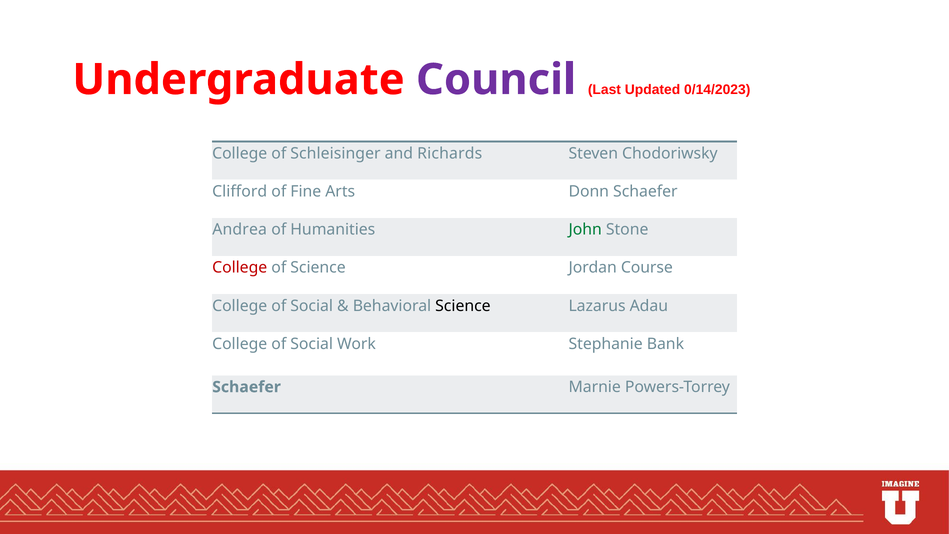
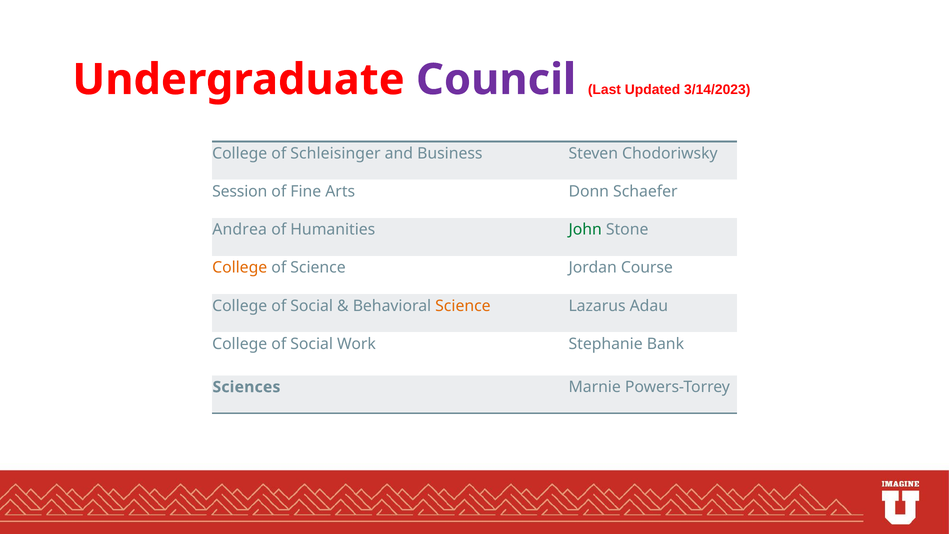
0/14/2023: 0/14/2023 -> 3/14/2023 (717, 89)
Richards: Richards -> Business (450, 153)
Clifford: Clifford -> Session (240, 191)
College colour: red -> orange (240, 268)
Science colour: black -> orange (463, 306)
Schaefer: Schaefer -> Sciences (246, 387)
